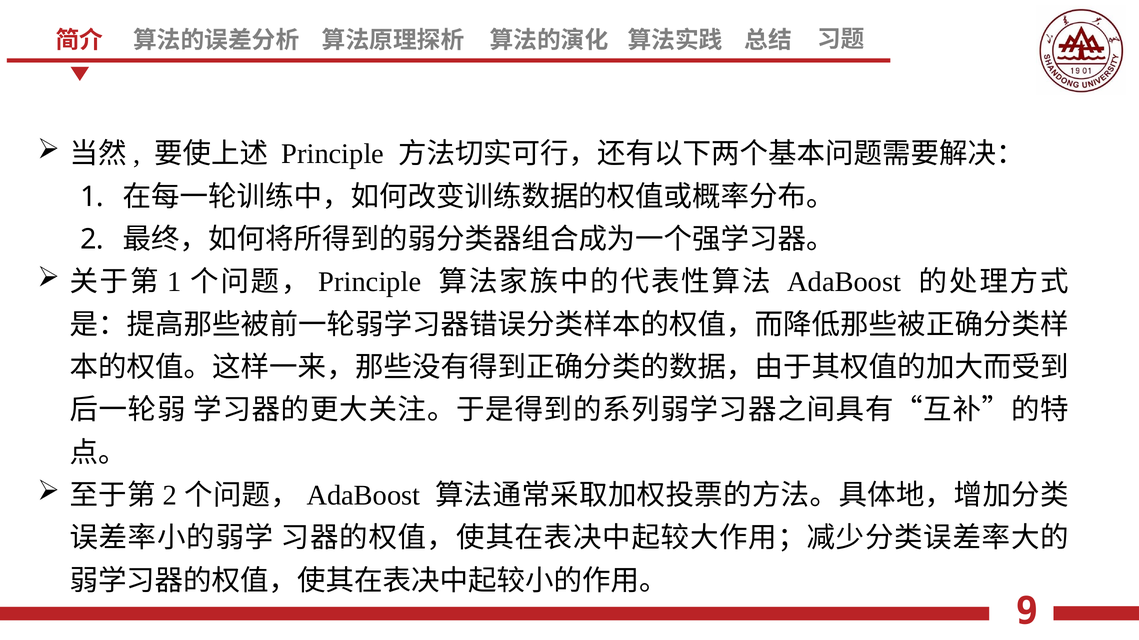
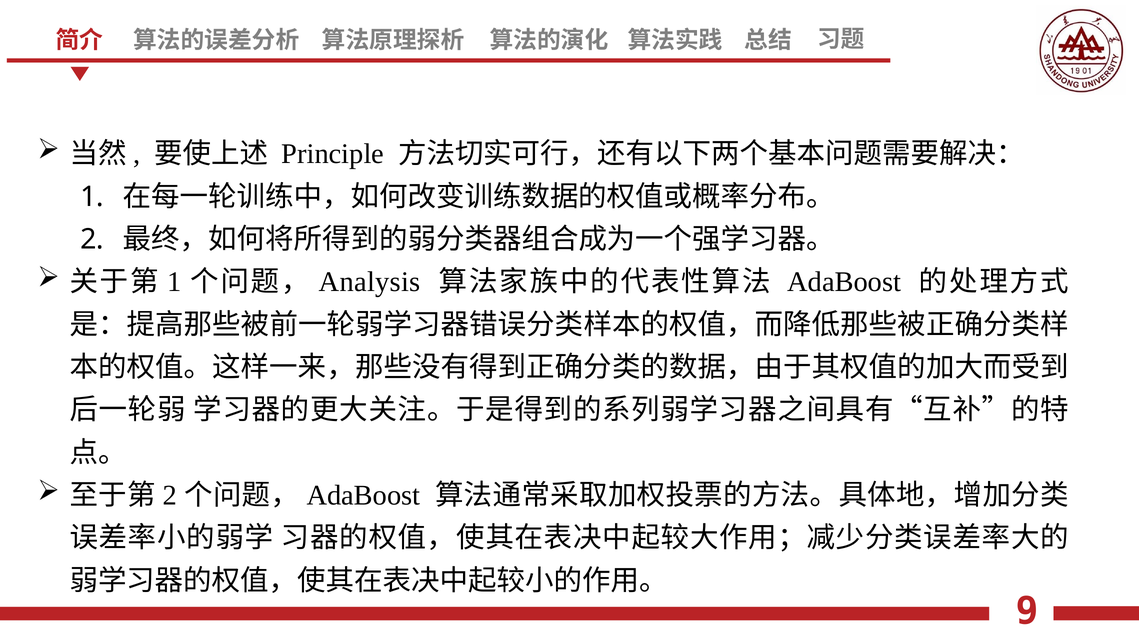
Principle: Principle -> Analysis (370, 282)
